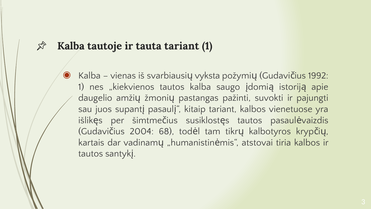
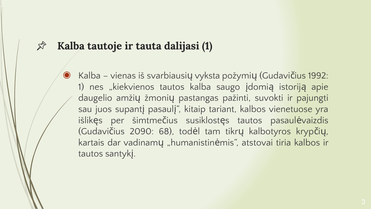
tauta tariant: tariant -> dalijasi (182, 46)
2004: 2004 -> 2090 (142, 131)
